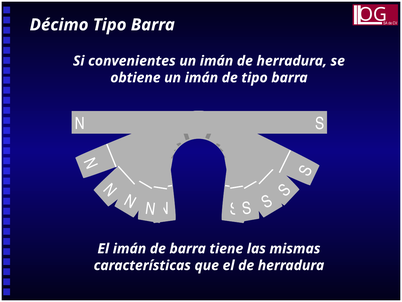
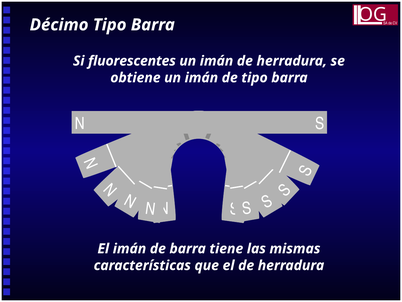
convenientes: convenientes -> fluorescentes (132, 61)
